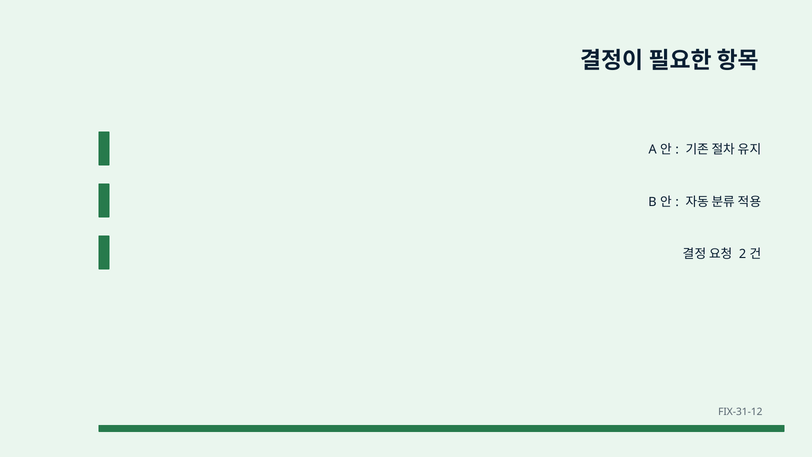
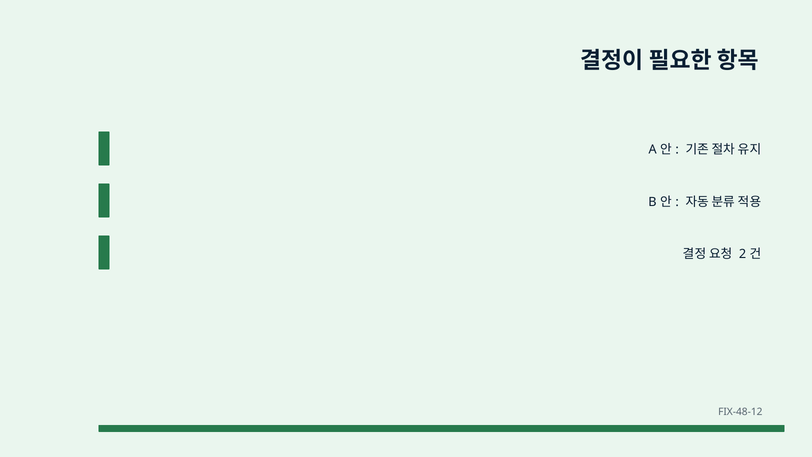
FIX-31-12: FIX-31-12 -> FIX-48-12 (740, 412)
